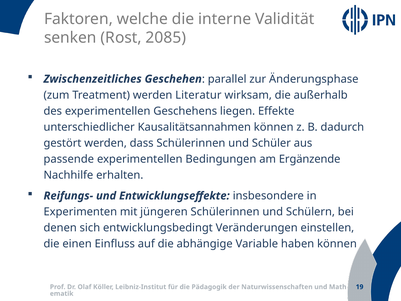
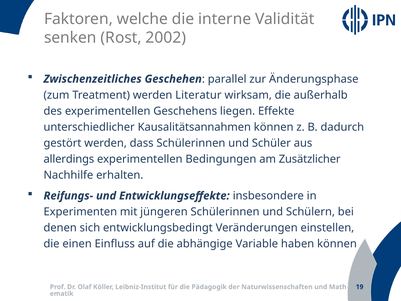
2085: 2085 -> 2002 (166, 38)
passende: passende -> allerdings (69, 159)
Ergänzende: Ergänzende -> Zusätzlicher (310, 159)
